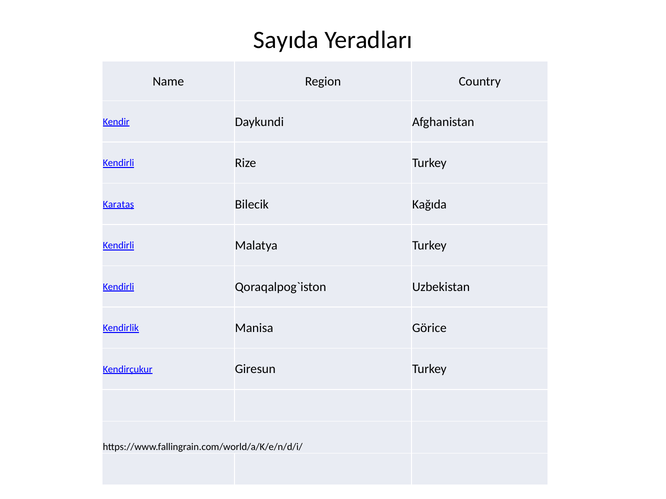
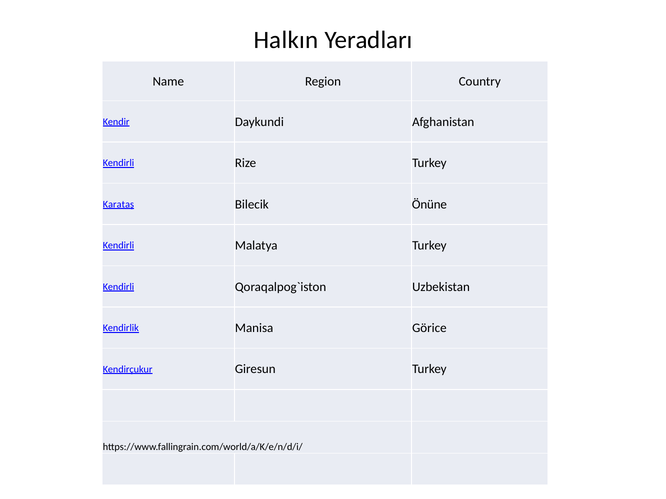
Sayıda: Sayıda -> Halkın (286, 40)
Kağıda: Kağıda -> Önüne (429, 204)
